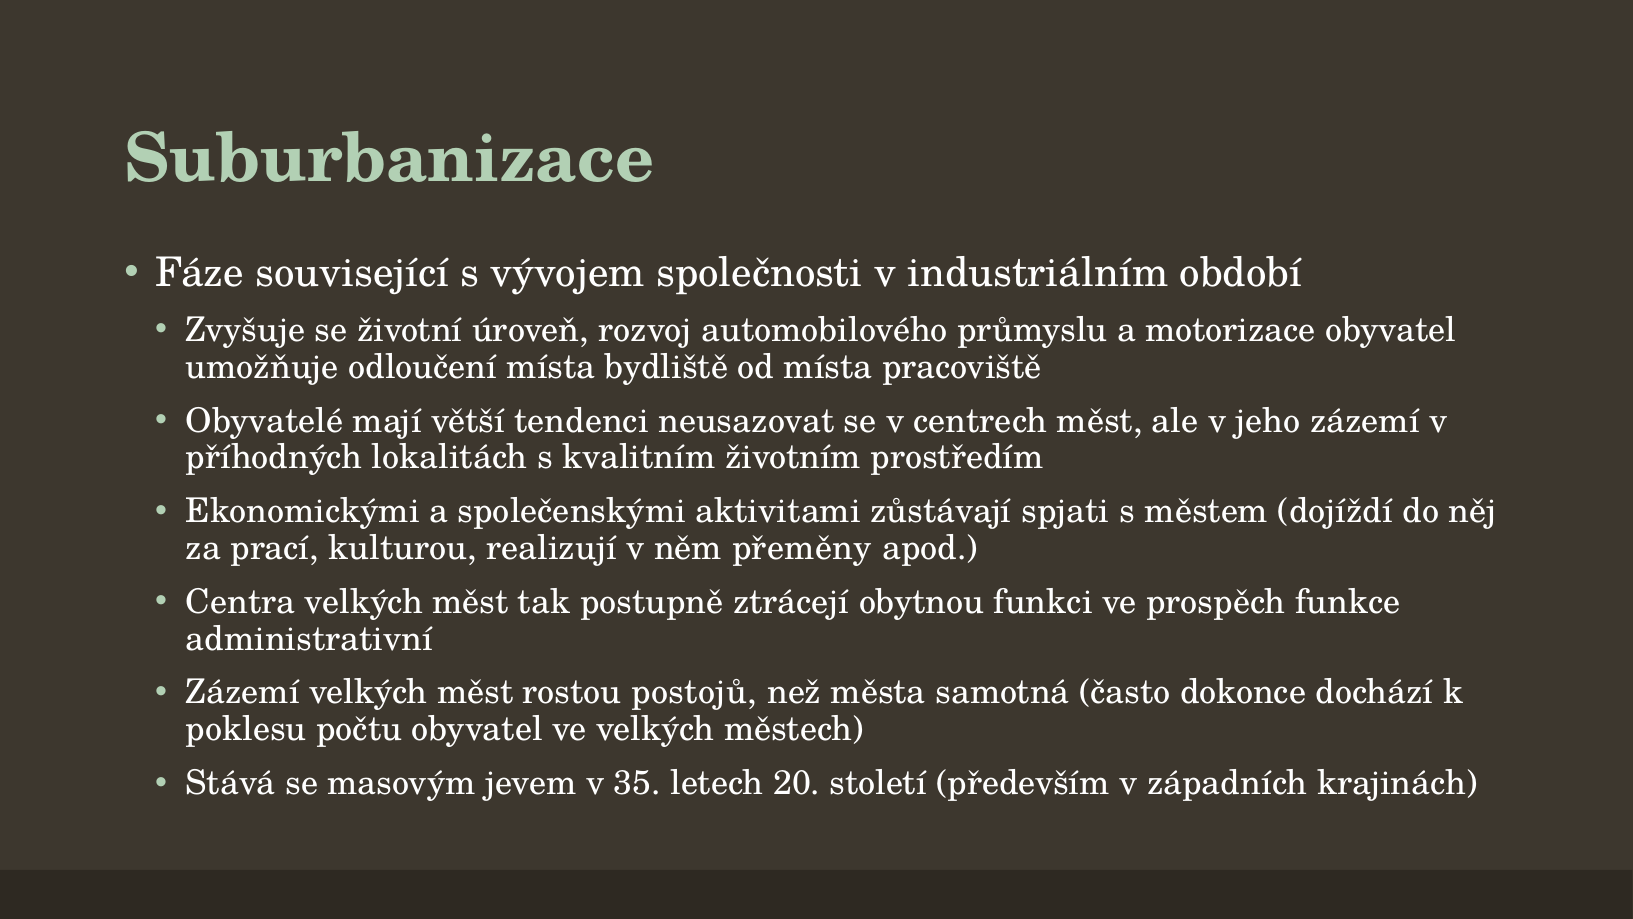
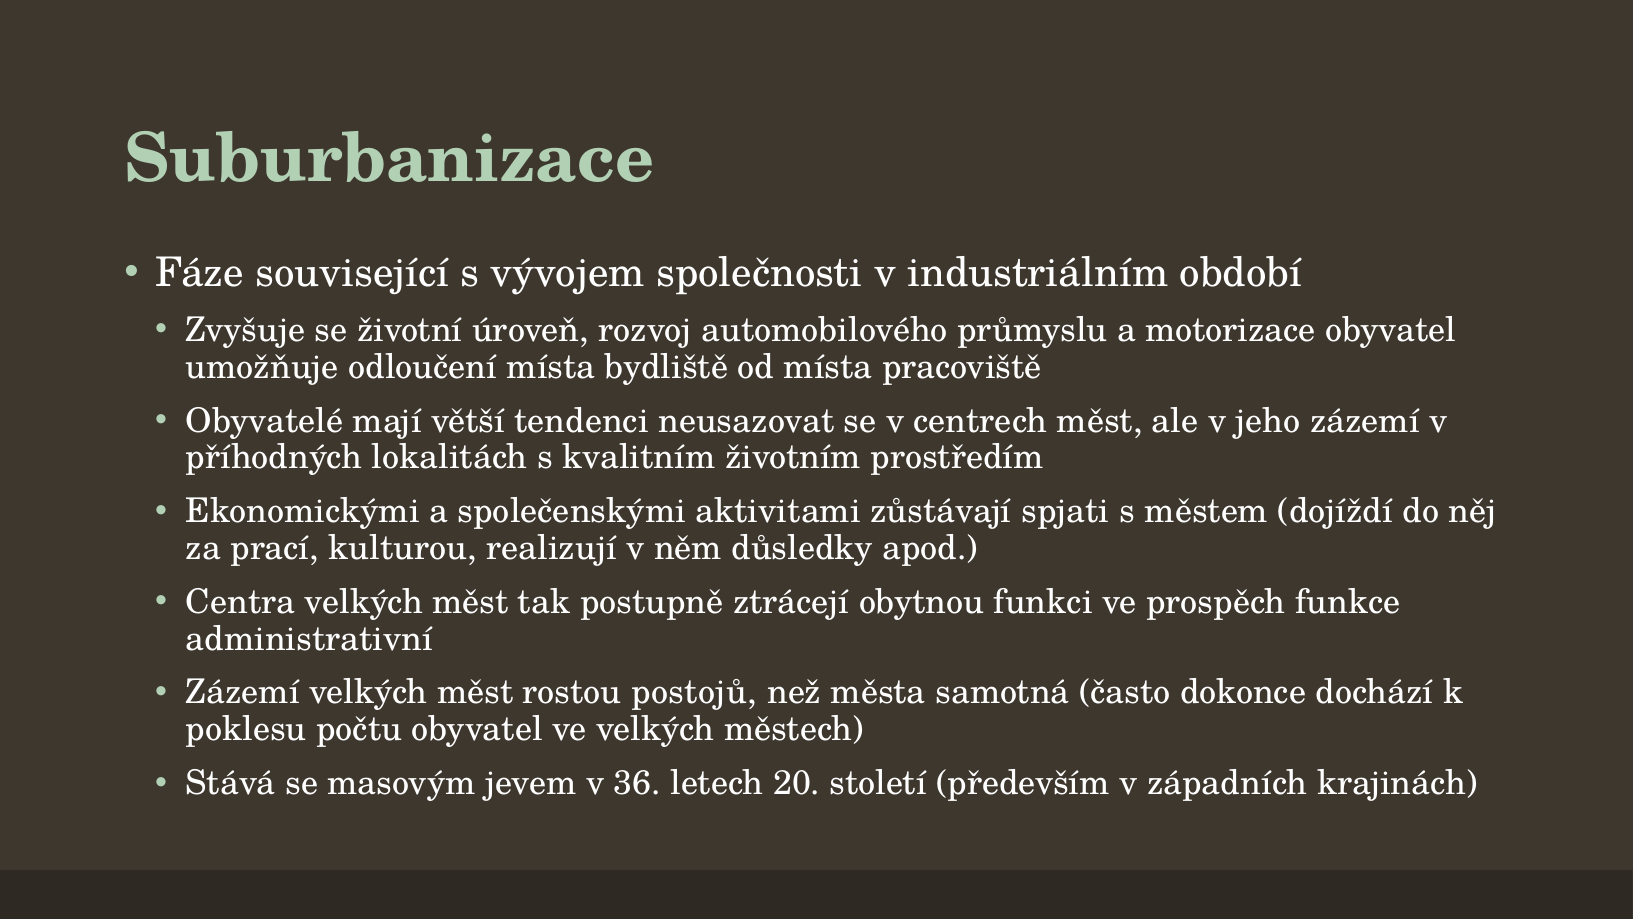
přeměny: přeměny -> důsledky (802, 548)
35: 35 -> 36 (637, 783)
